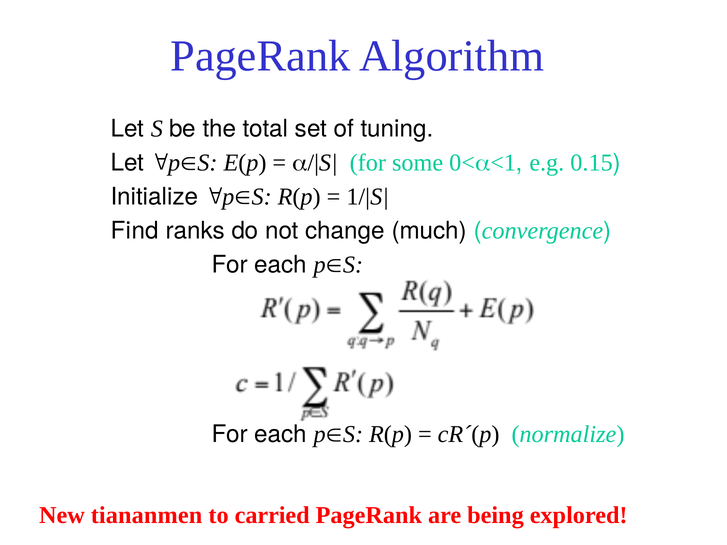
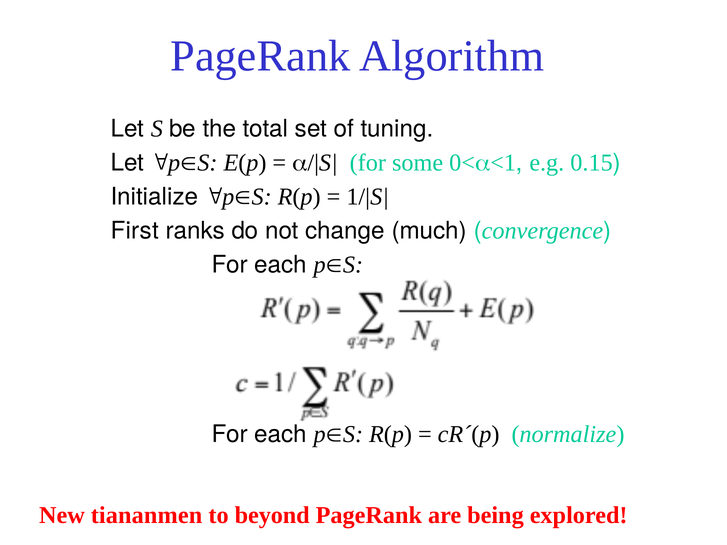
Find: Find -> First (135, 231)
carried: carried -> beyond (272, 515)
